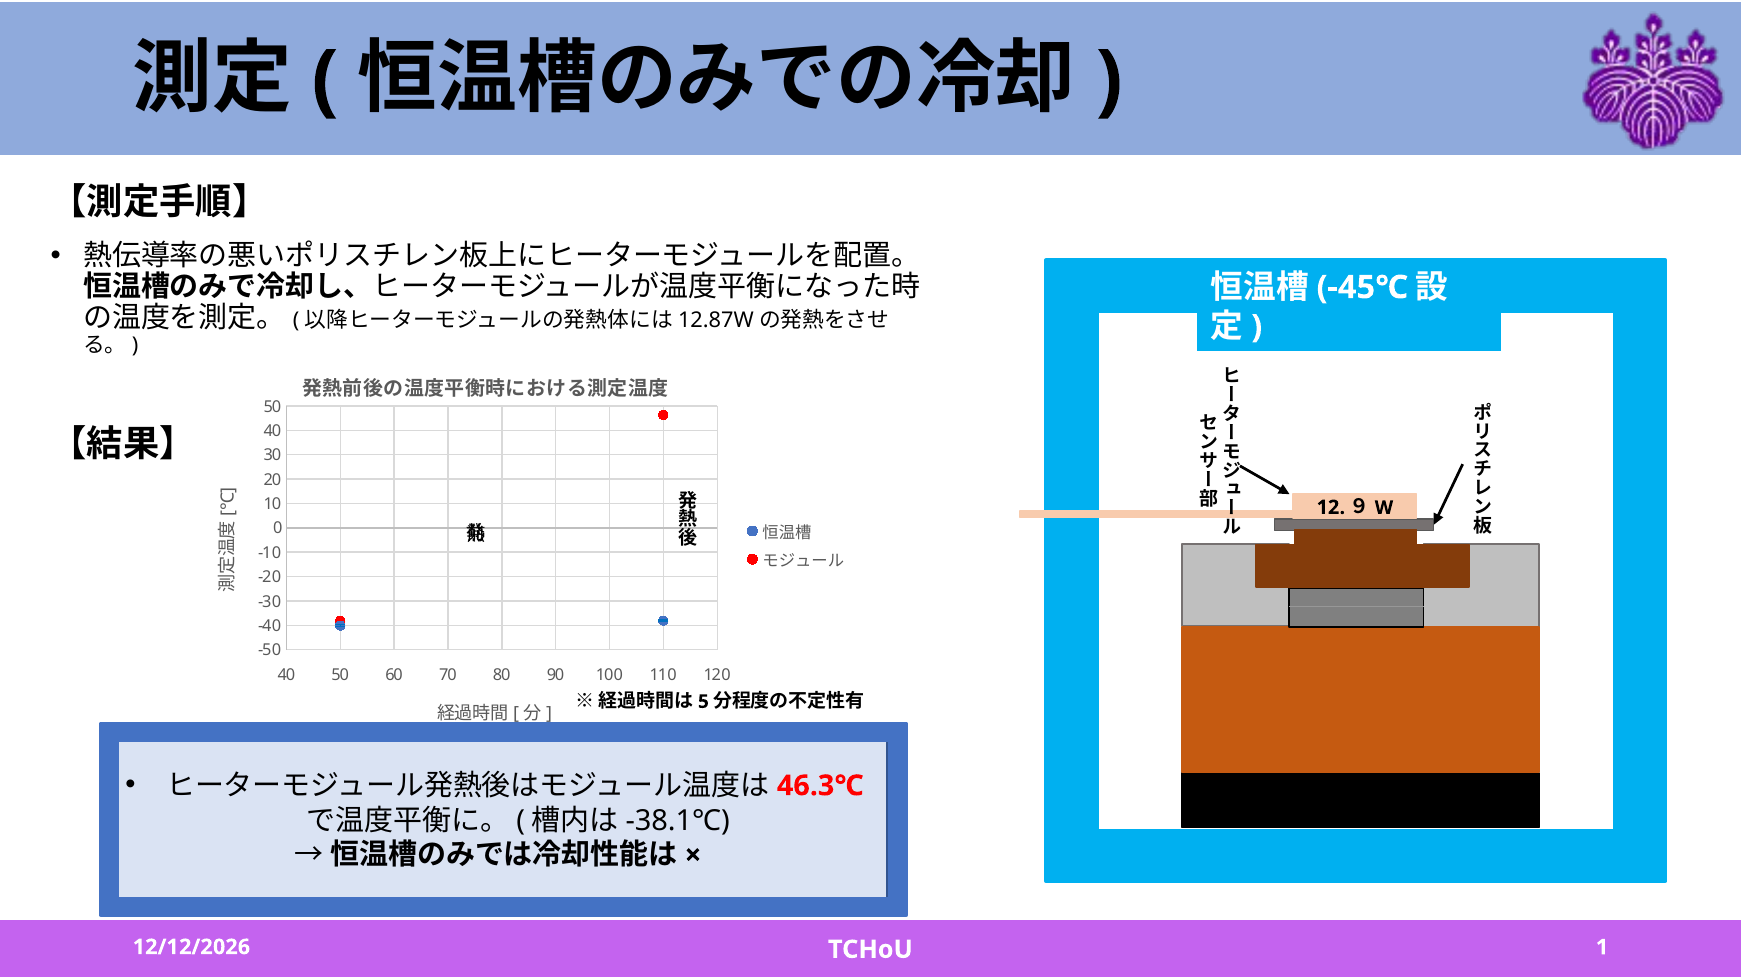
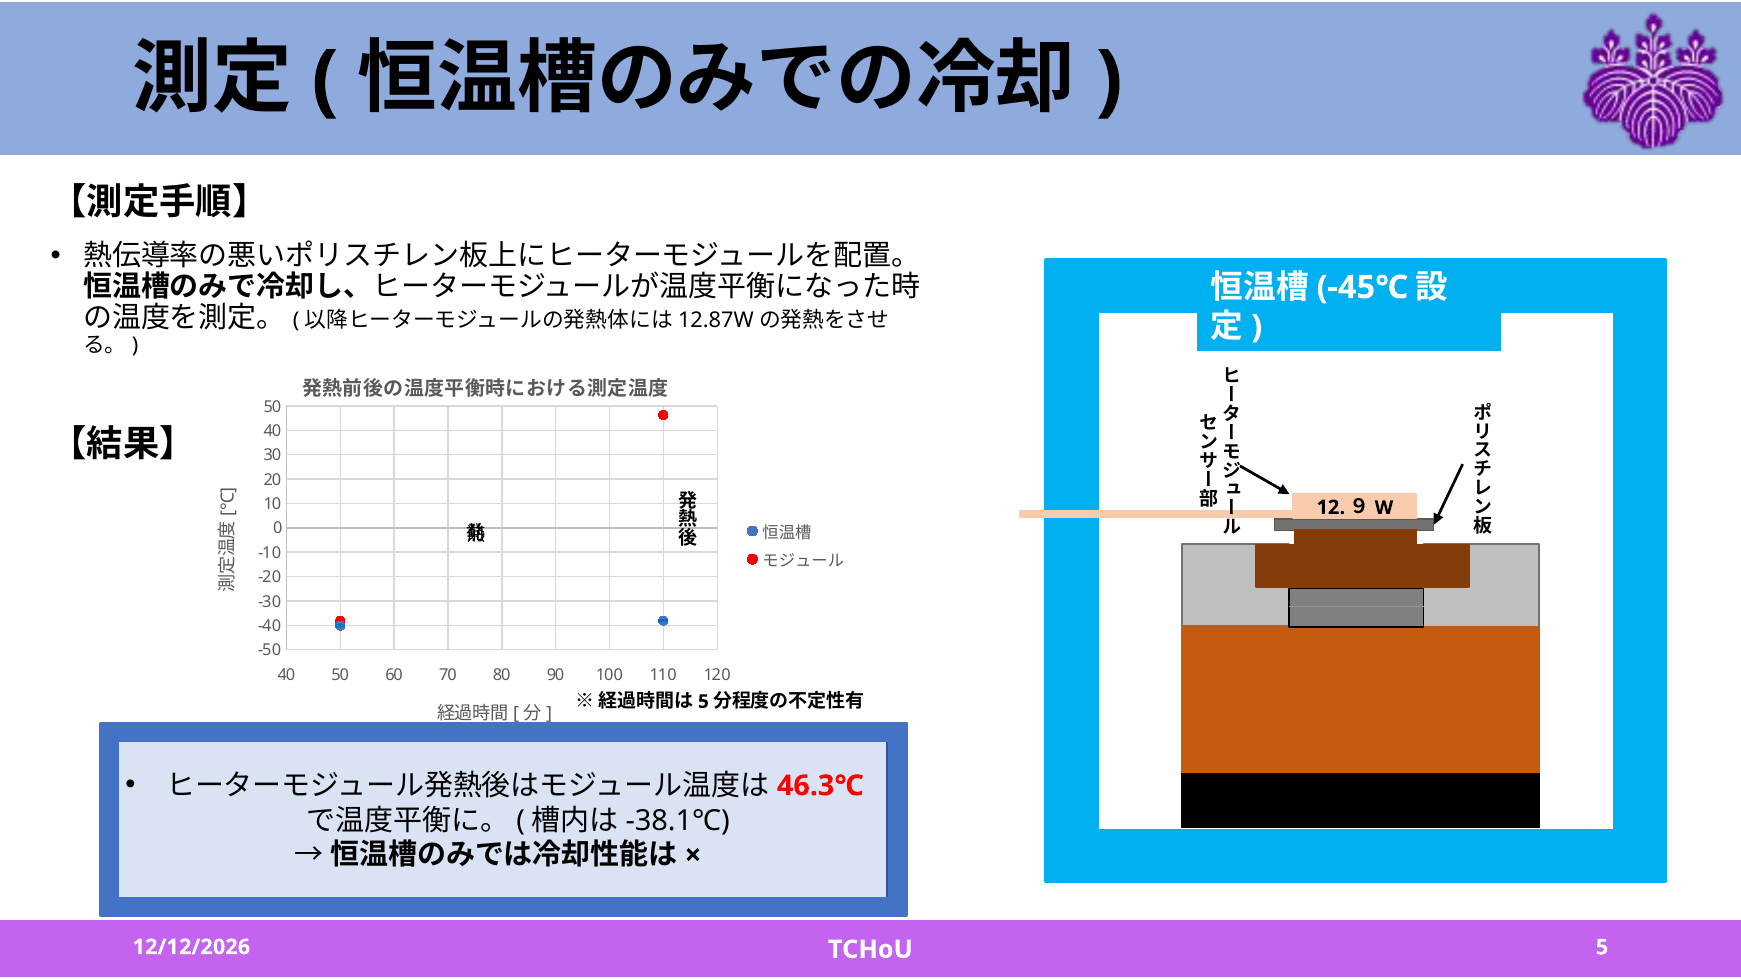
TCHoU 1: 1 -> 5 (1602, 948)
